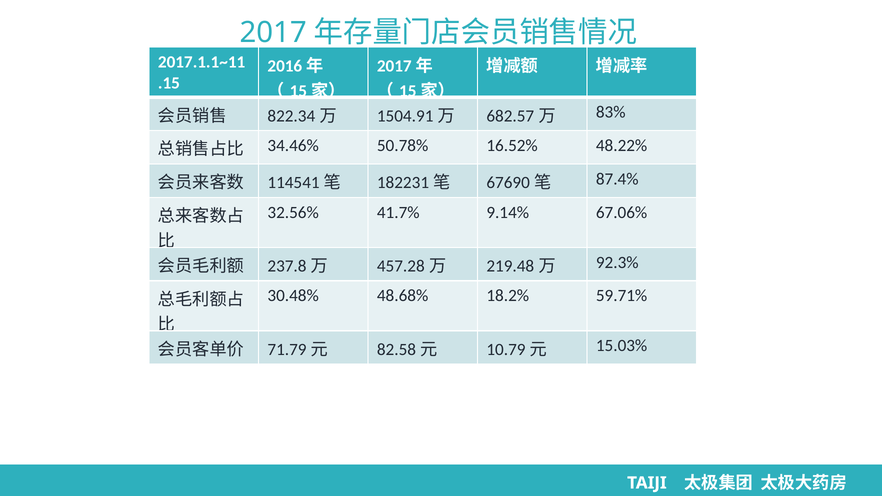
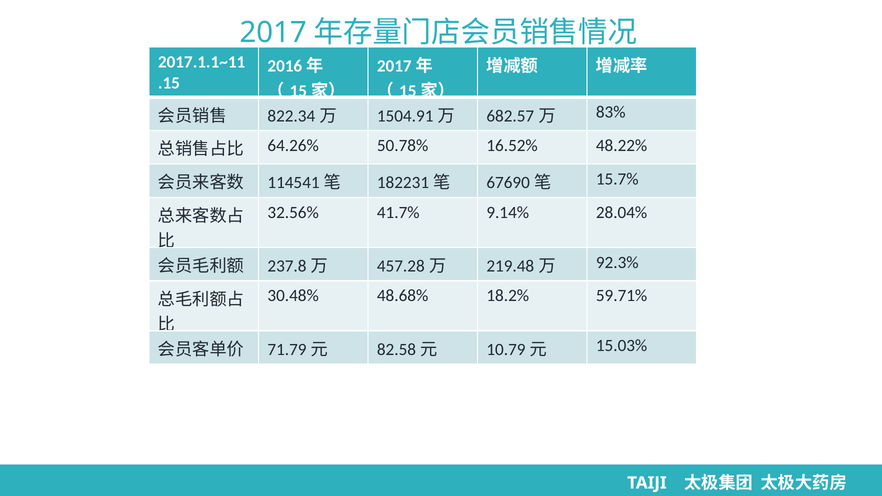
34.46%: 34.46% -> 64.26% (293, 146)
87.4%: 87.4% -> 15.7% (617, 179)
67.06%: 67.06% -> 28.04% (622, 212)
